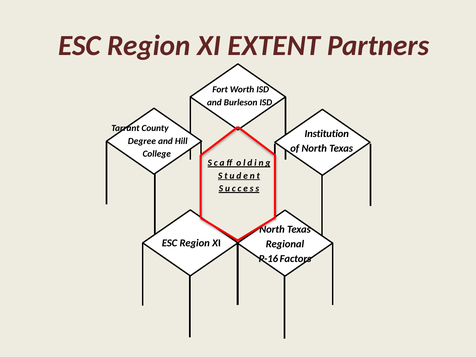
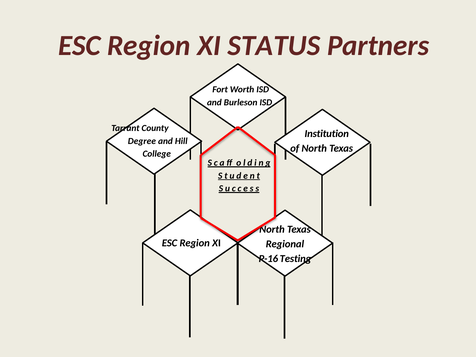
EXTENT: EXTENT -> STATUS (274, 46)
Factors: Factors -> Testing (295, 259)
